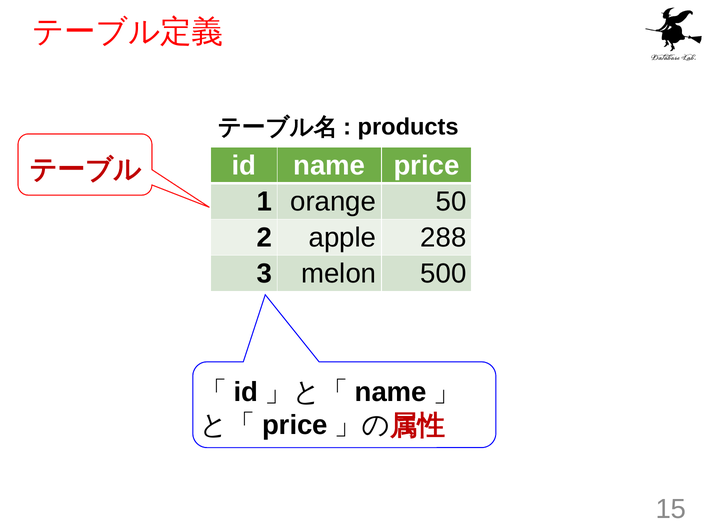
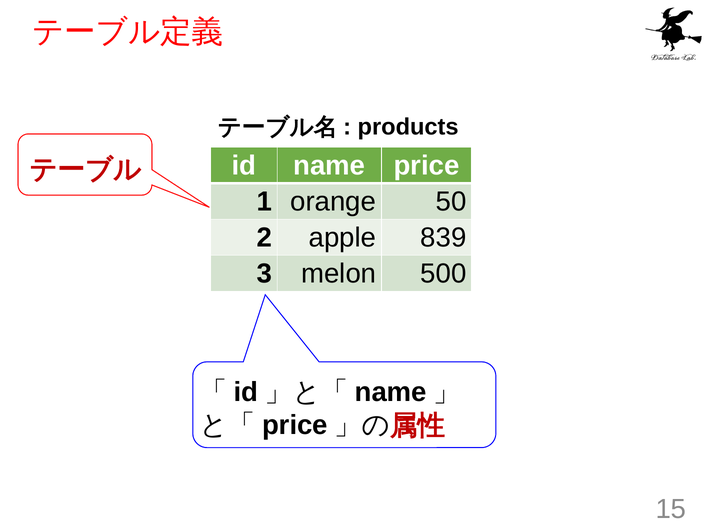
288: 288 -> 839 (443, 238)
